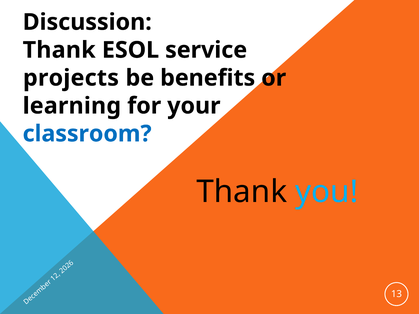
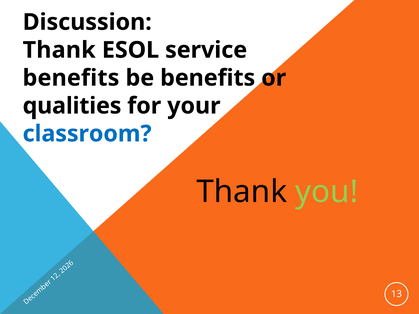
projects: projects -> benefits (71, 78)
learning: learning -> qualities (72, 106)
you colour: light blue -> light green (327, 192)
